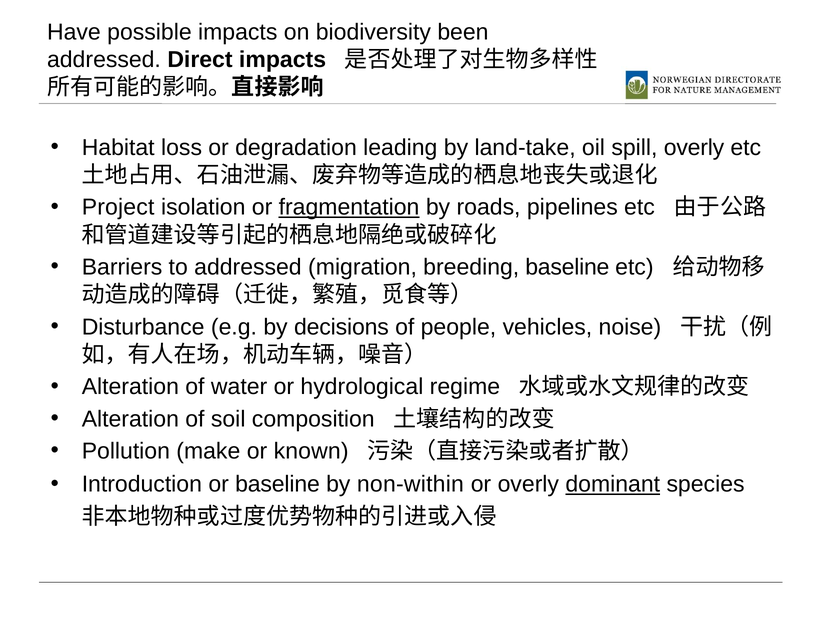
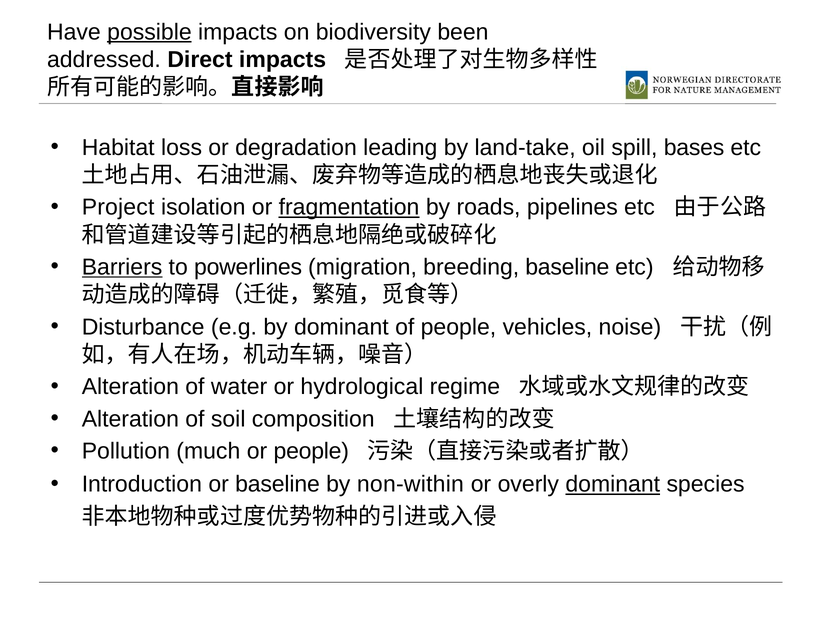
possible underline: none -> present (149, 32)
spill overly: overly -> bases (694, 148)
Barriers underline: none -> present (122, 267)
to addressed: addressed -> powerlines (248, 267)
by decisions: decisions -> dominant (341, 327)
make: make -> much (208, 451)
or known: known -> people (311, 451)
